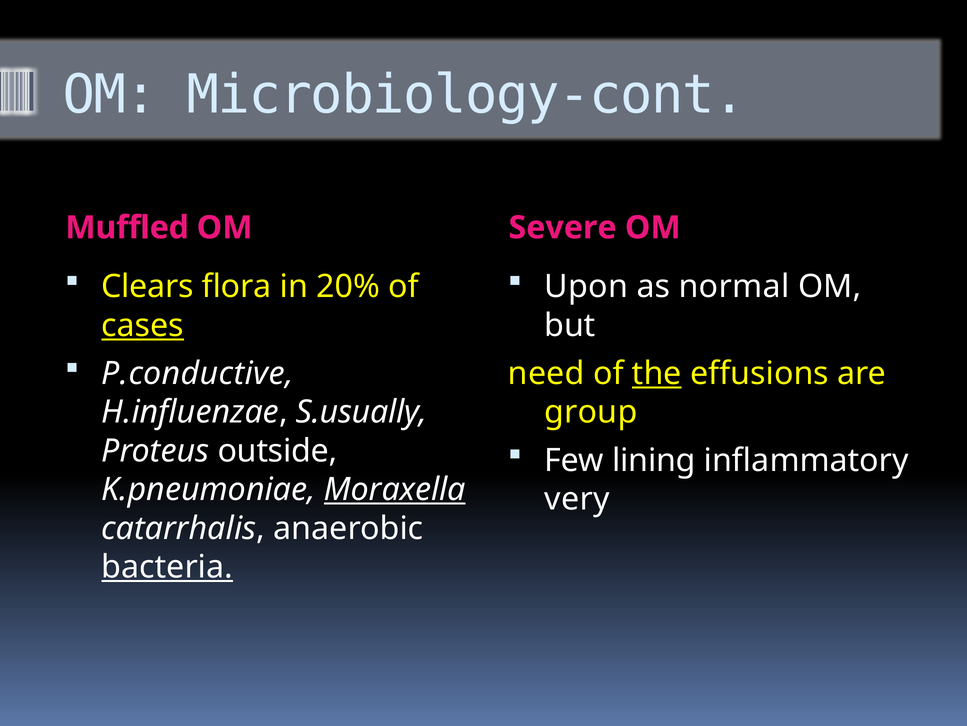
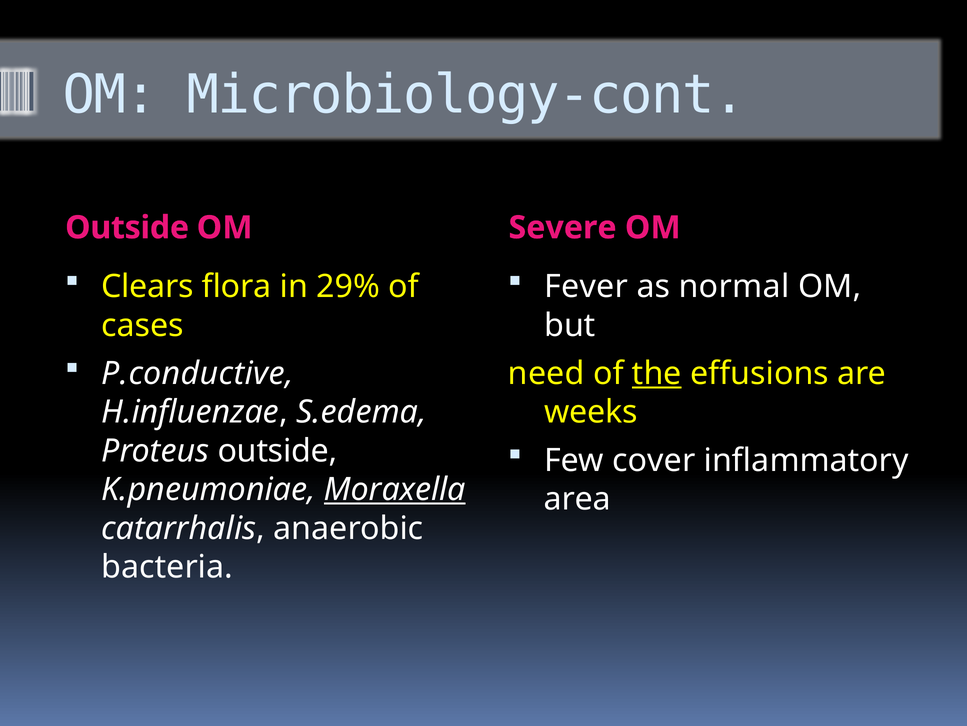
Muffled: Muffled -> Outside (127, 227)
20%: 20% -> 29% (348, 286)
Upon: Upon -> Fever (586, 286)
cases underline: present -> none (143, 325)
S.usually: S.usually -> S.edema (361, 412)
group: group -> weeks (591, 412)
lining: lining -> cover (654, 460)
very: very -> area (577, 499)
bacteria underline: present -> none (167, 567)
